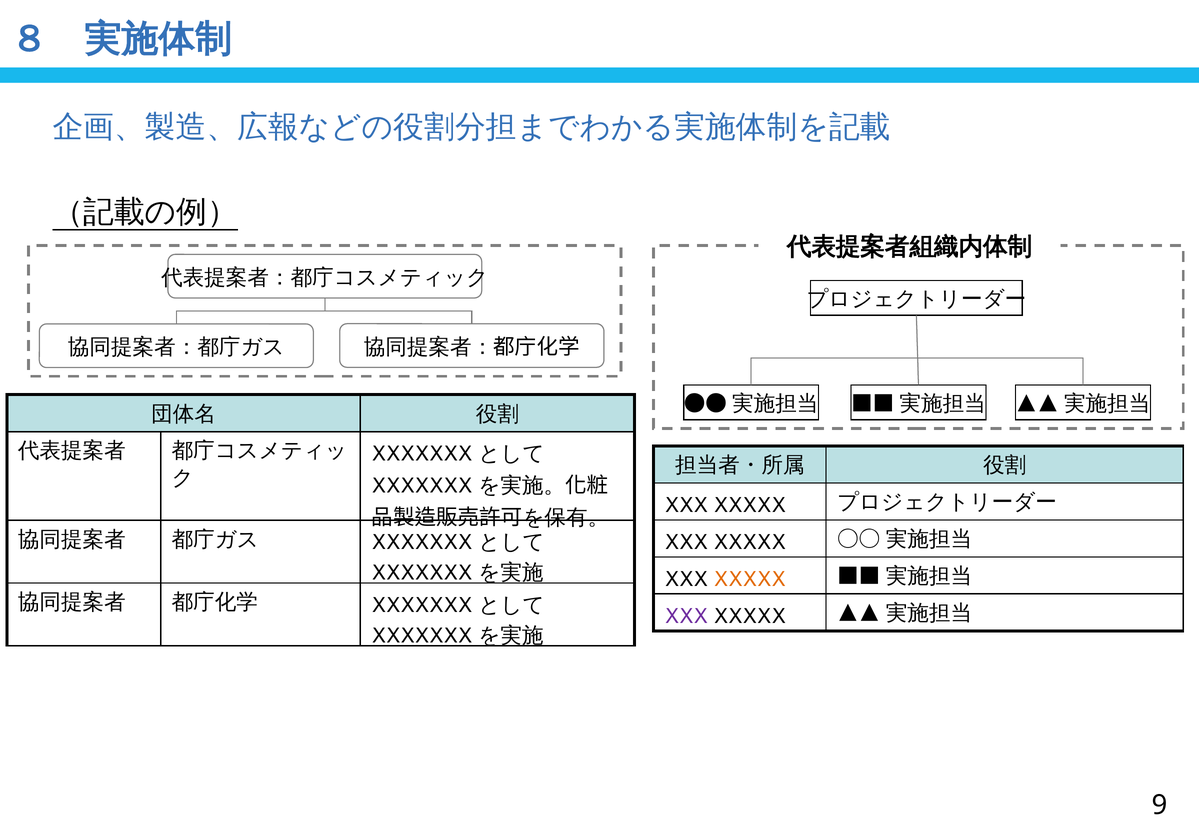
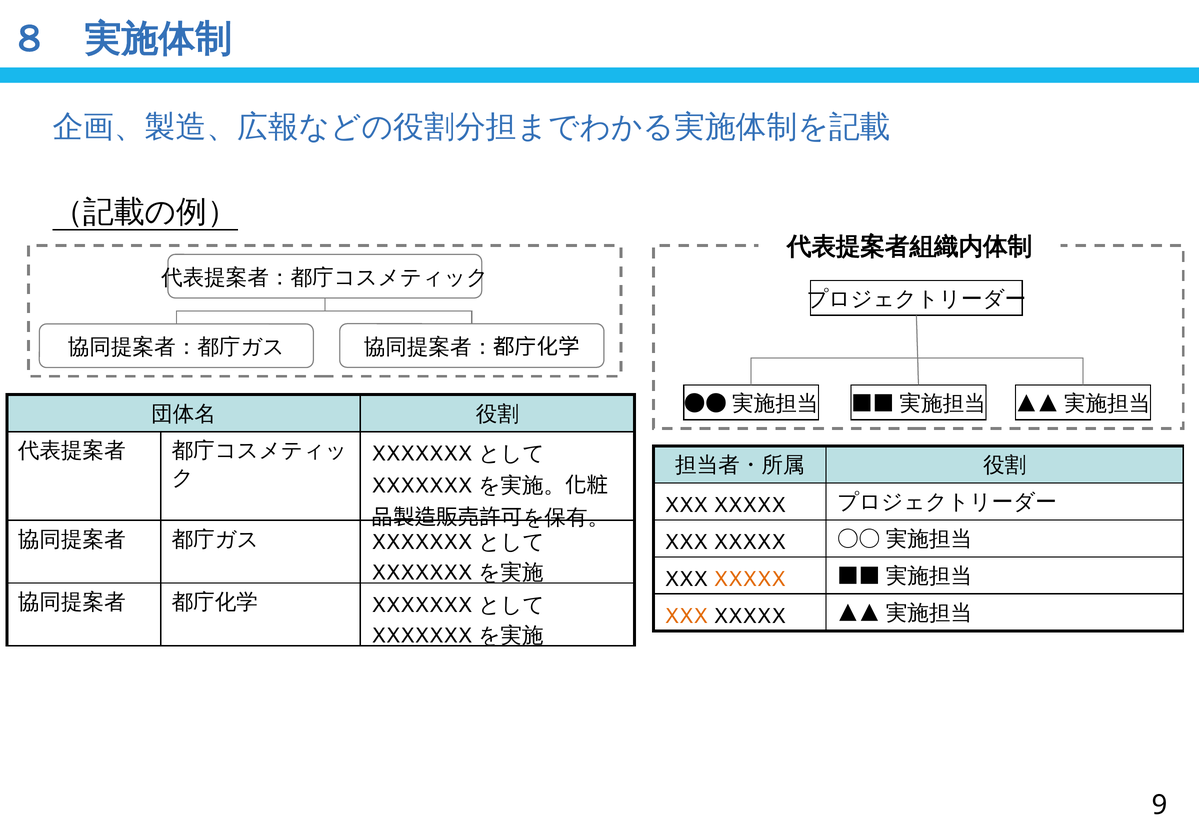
XXX colour: purple -> orange (686, 616)
